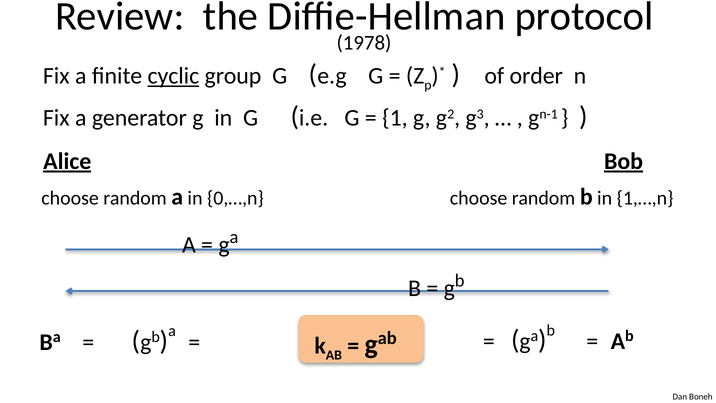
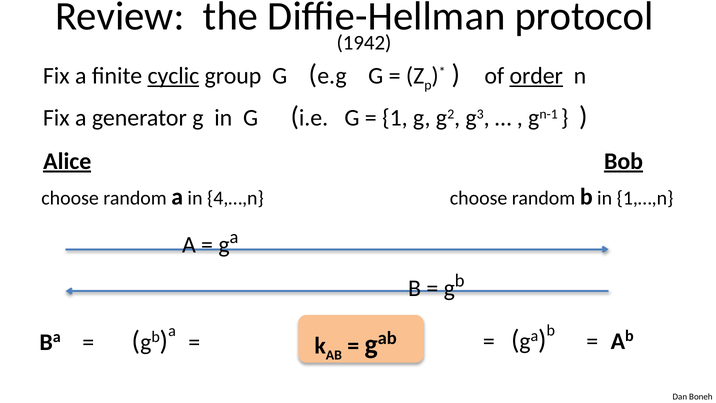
1978: 1978 -> 1942 (364, 43)
order underline: none -> present (536, 76)
0,…,n: 0,…,n -> 4,…,n (235, 198)
